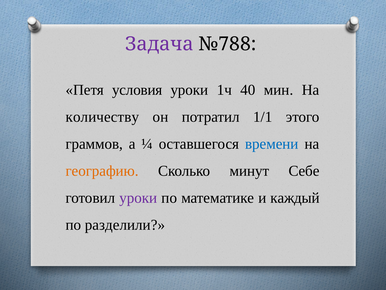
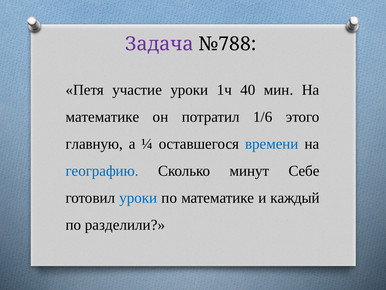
условия: условия -> участие (137, 90)
количеству: количеству -> математике (102, 117)
1/1: 1/1 -> 1/6 (263, 117)
граммов: граммов -> главную (94, 144)
географию colour: orange -> blue (102, 171)
уроки colour: purple -> blue (138, 198)
